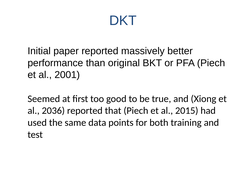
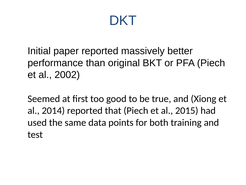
2001: 2001 -> 2002 (67, 75)
2036: 2036 -> 2014 (53, 110)
